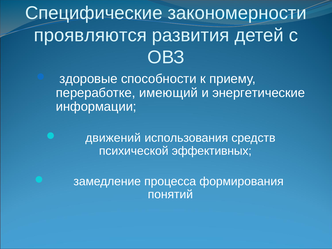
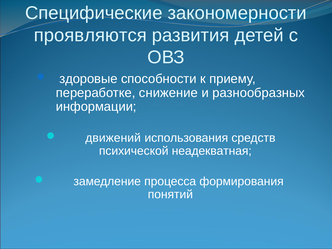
имеющий: имеющий -> снижение (168, 93)
энергетические: энергетические -> разнообразных (259, 93)
эффективных: эффективных -> неадекватная (212, 151)
